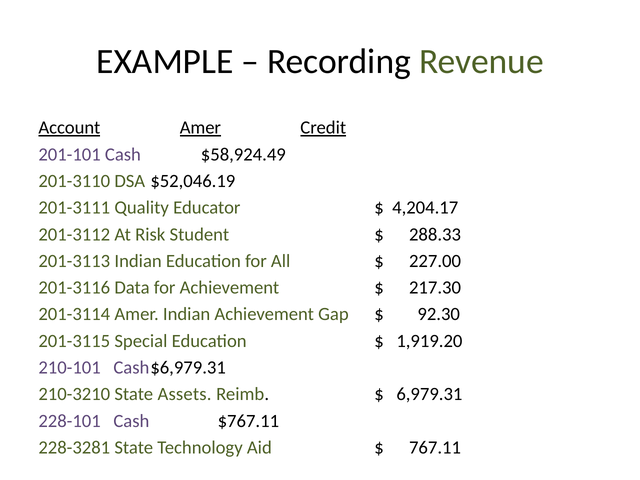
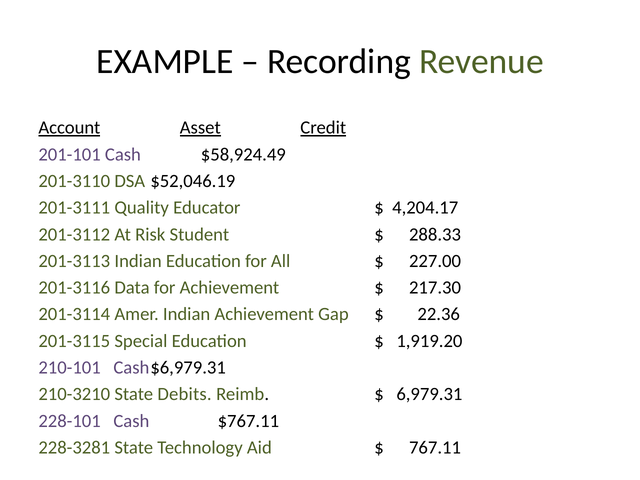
Account Amer: Amer -> Asset (200, 128)
92.30: 92.30 -> 22.36 (439, 314)
Assets: Assets -> Debits (185, 394)
